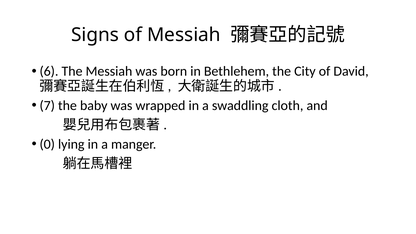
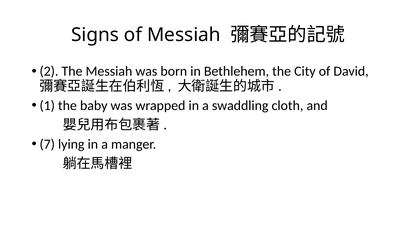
6: 6 -> 2 (49, 71)
7: 7 -> 1 (47, 106)
0: 0 -> 7 (47, 144)
